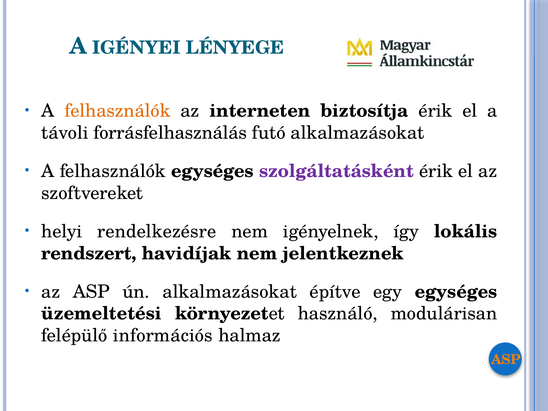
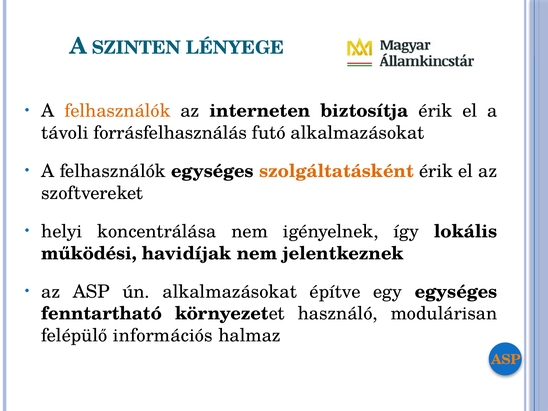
IGÉNYEI: IGÉNYEI -> SZINTEN (136, 48)
szolgáltatásként colour: purple -> orange (336, 171)
rendelkezésre: rendelkezésre -> koncentrálása (157, 231)
rendszert: rendszert -> működési (89, 253)
üzemeltetési: üzemeltetési -> fenntartható (102, 314)
